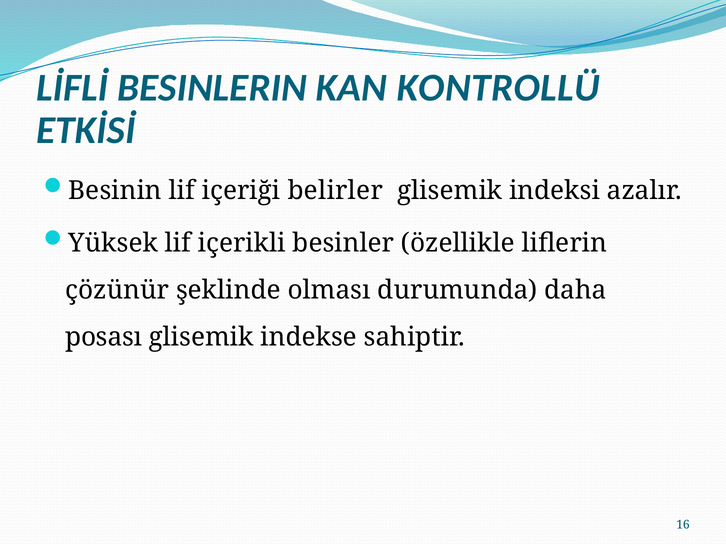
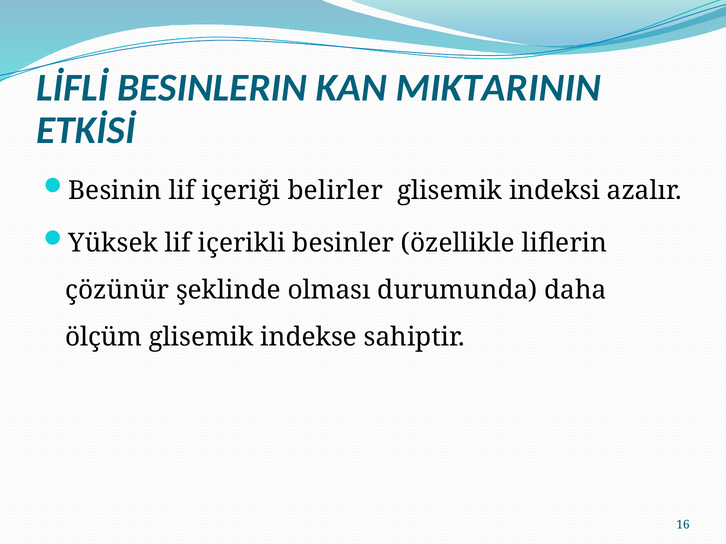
KONTROLLÜ: KONTROLLÜ -> MIKTARININ (498, 88)
posası: posası -> ölçüm (104, 338)
